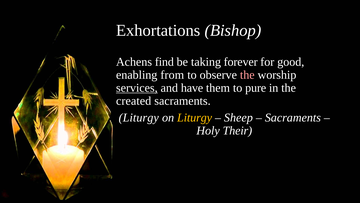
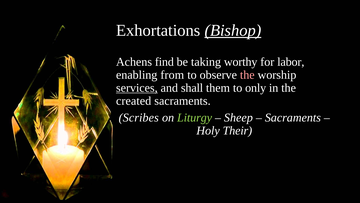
Bishop underline: none -> present (233, 30)
forever: forever -> worthy (241, 62)
good: good -> labor (291, 62)
have: have -> shall (192, 88)
pure: pure -> only (256, 88)
Liturgy: Liturgy -> Scribes (139, 117)
Liturgy colour: yellow -> light green (195, 117)
